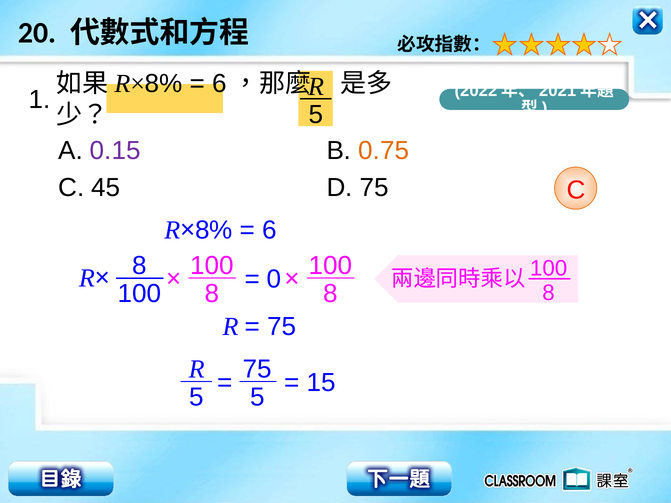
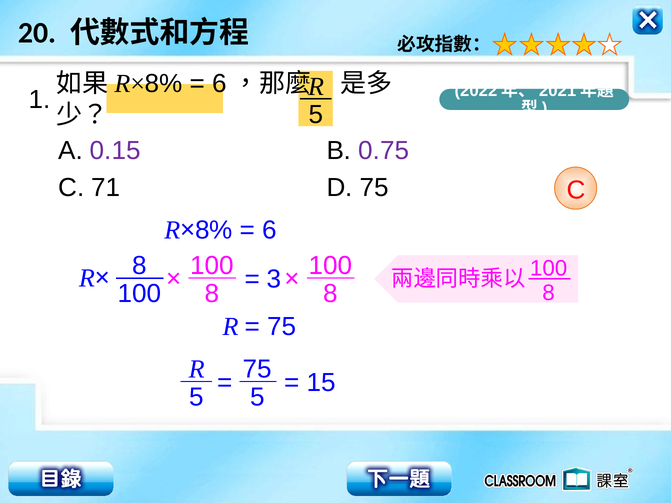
0.75 colour: orange -> purple (384, 151)
45: 45 -> 71 (106, 188)
0: 0 -> 3 (274, 279)
